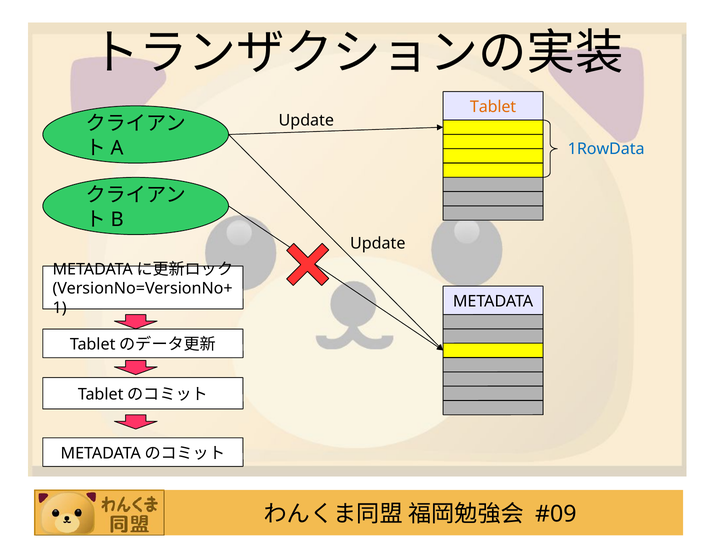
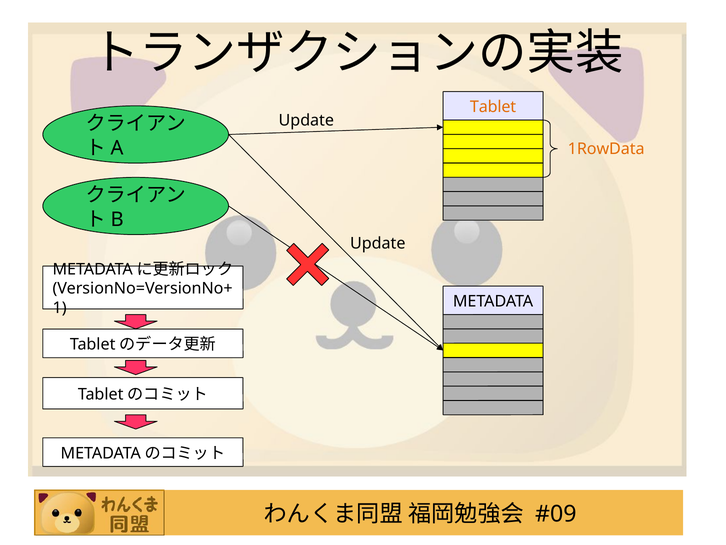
1RowData colour: blue -> orange (606, 149)
